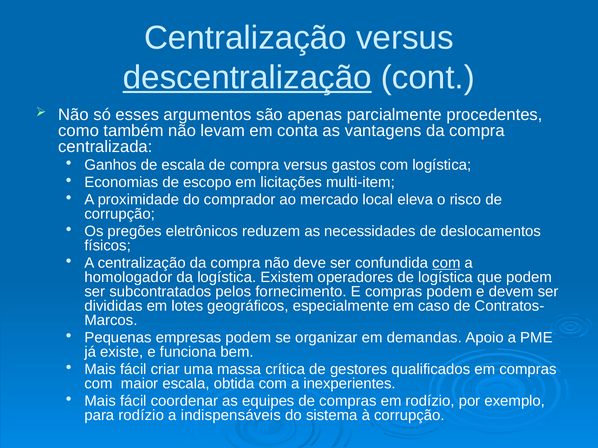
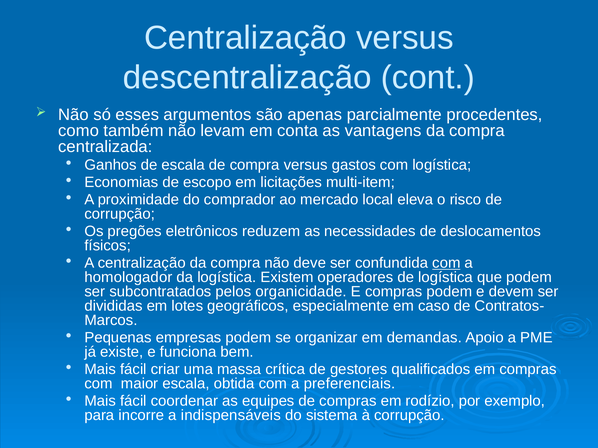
descentralização underline: present -> none (247, 78)
fornecimento: fornecimento -> organicidade (301, 292)
inexperientes: inexperientes -> preferenciais (349, 384)
para rodízio: rodízio -> incorre (141, 416)
